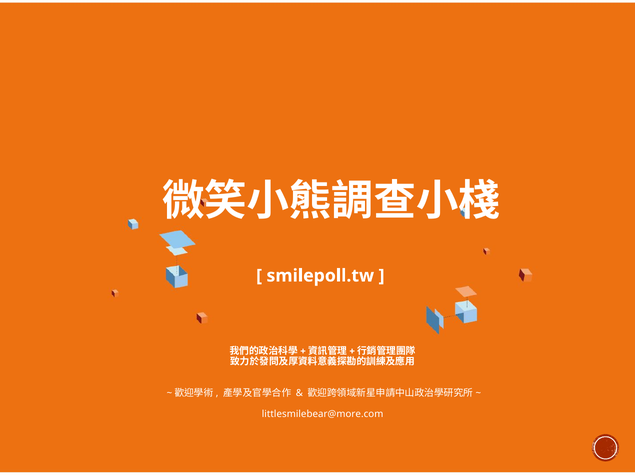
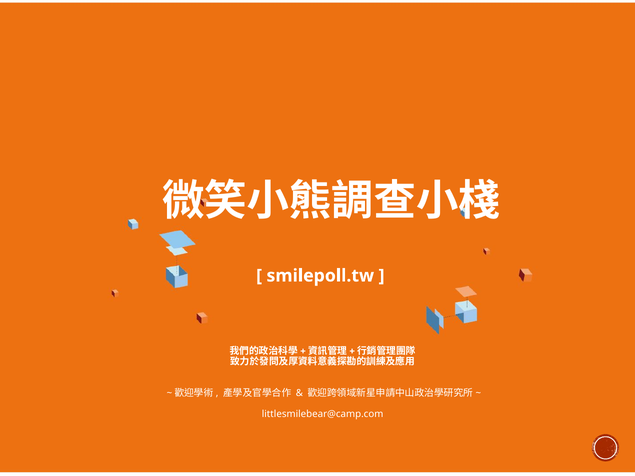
littlesmilebear@more.com: littlesmilebear@more.com -> littlesmilebear@camp.com (323, 414)
